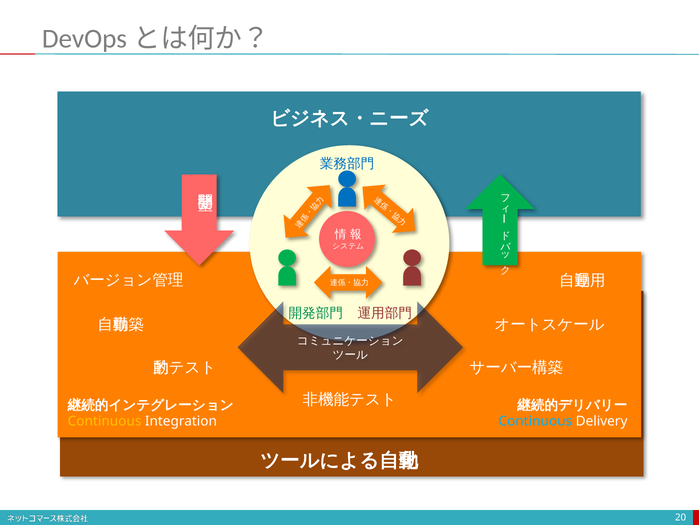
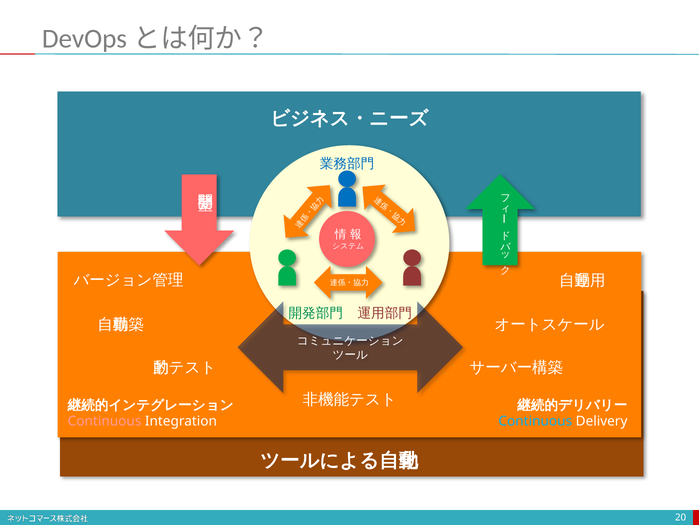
Continuous colour: yellow -> pink (105, 421)
